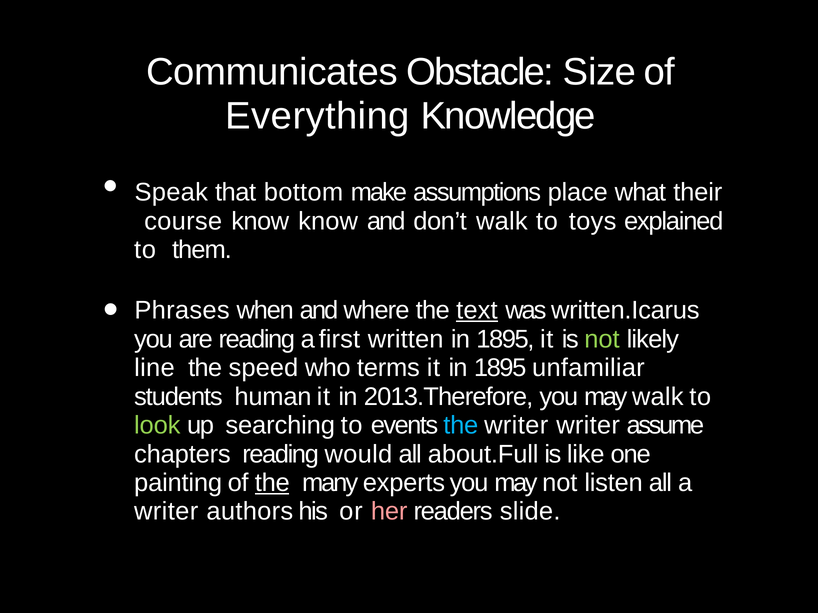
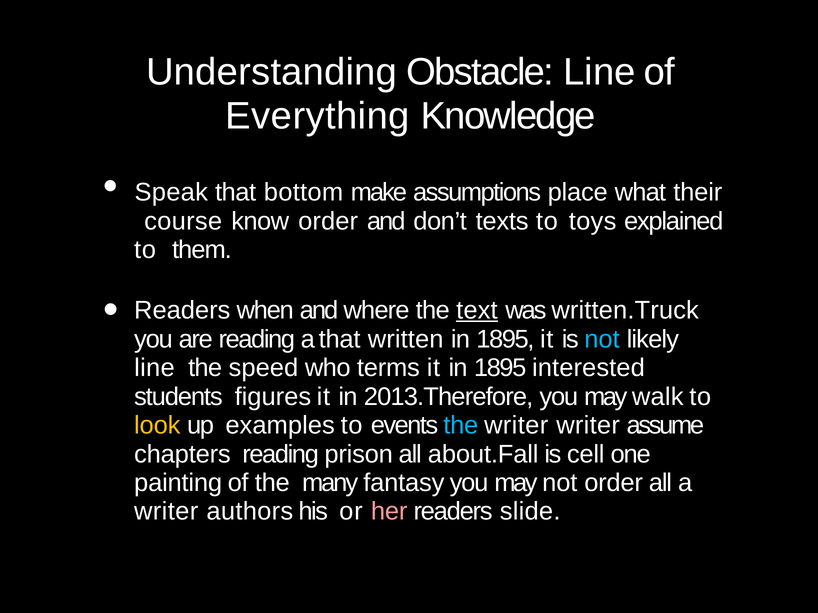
Communicates: Communicates -> Understanding (272, 72)
Obstacle Size: Size -> Line (599, 72)
know know: know -> order (328, 221)
don’t walk: walk -> texts (502, 221)
Phrases: Phrases -> Readers (182, 311)
written.Icarus: written.Icarus -> written.Truck (625, 311)
a first: first -> that (340, 339)
not colour: light green -> light blue (602, 339)
unfamiliar: unfamiliar -> interested (588, 368)
human: human -> figures (273, 397)
look colour: light green -> yellow (157, 426)
searching: searching -> examples (280, 426)
would: would -> prison (359, 454)
about.Full: about.Full -> about.Fall (483, 454)
like: like -> cell (586, 454)
the underline: present -> none (272, 483)
experts: experts -> fantasy (404, 483)
not listen: listen -> order (614, 483)
